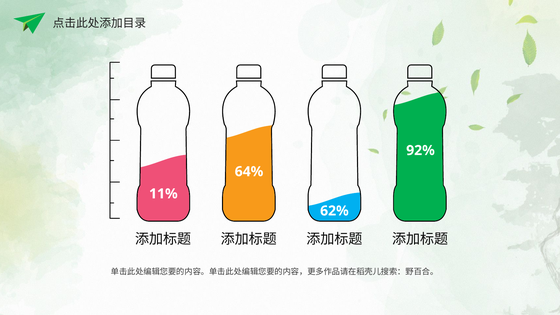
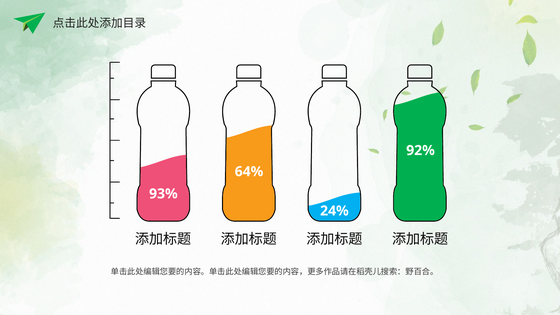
11%: 11% -> 93% (163, 194)
62%: 62% -> 24% (334, 211)
